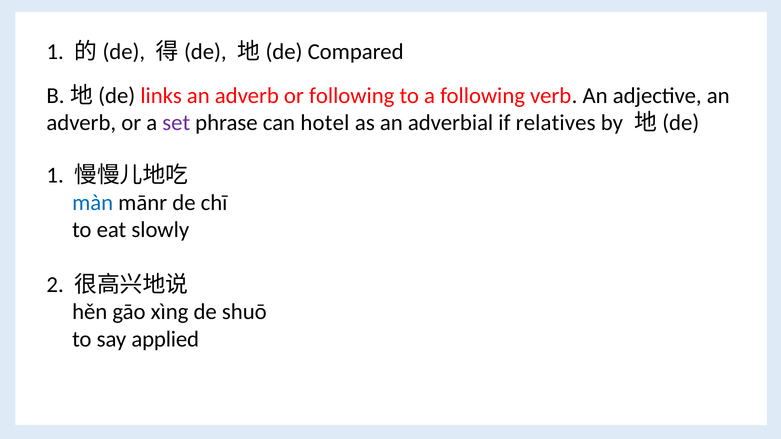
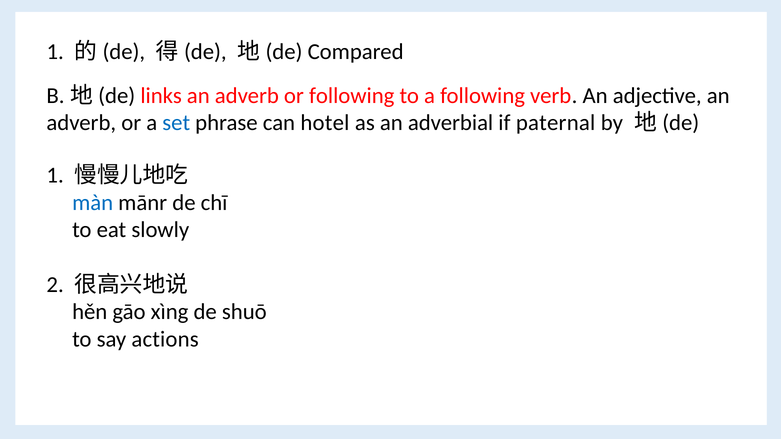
set colour: purple -> blue (176, 123)
relatives: relatives -> paternal (556, 123)
applied: applied -> actions (165, 339)
